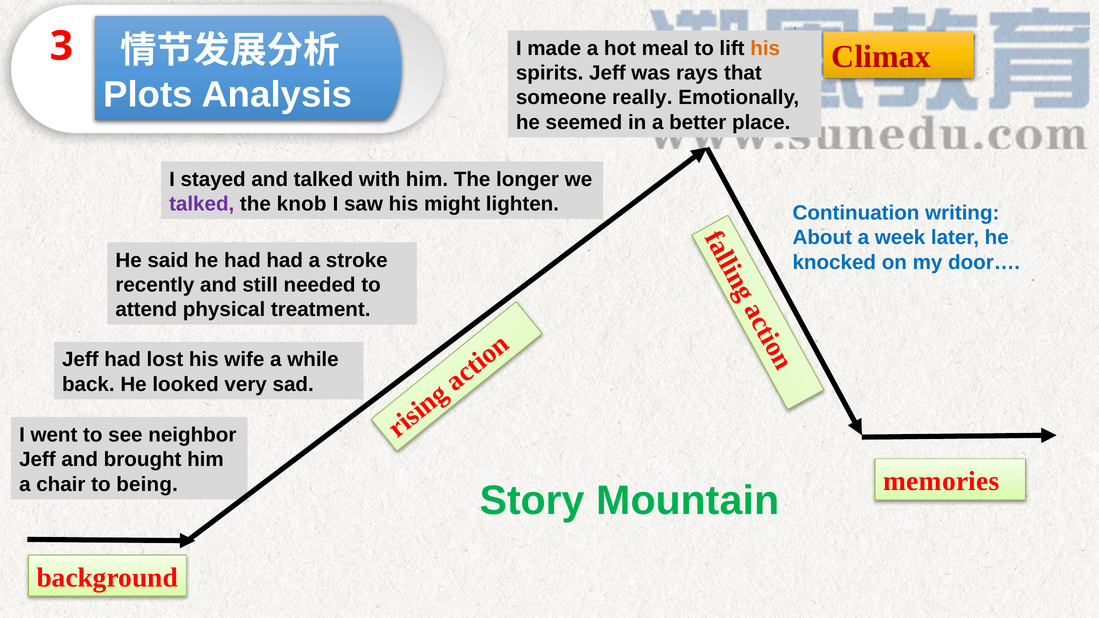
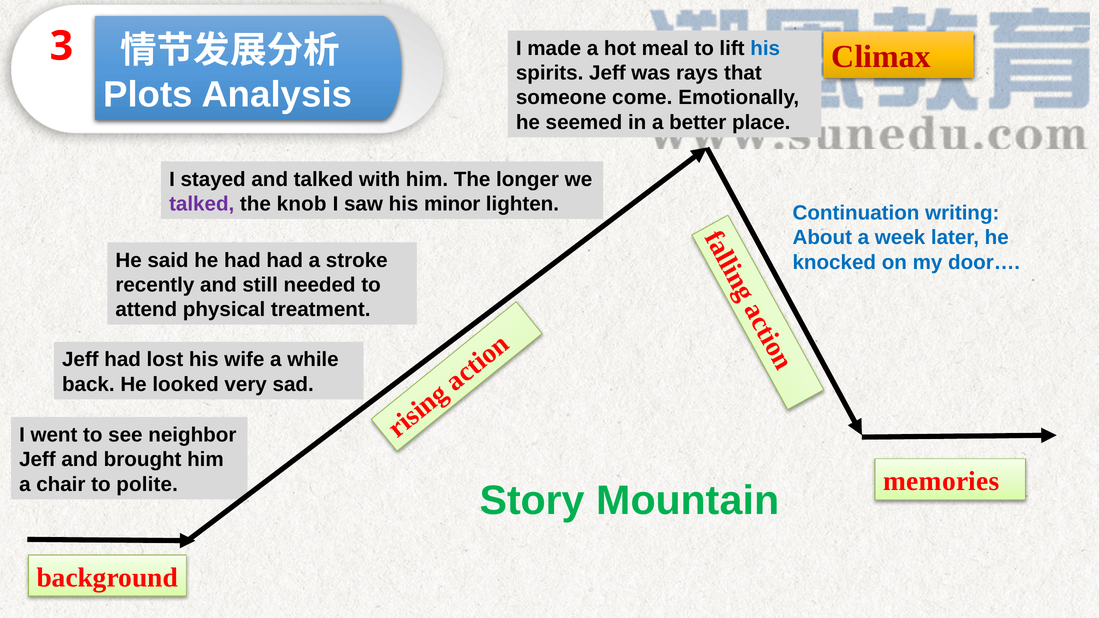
his colour: orange -> blue (765, 48)
really: really -> come (642, 98)
might: might -> minor (452, 204)
being: being -> polite (147, 485)
